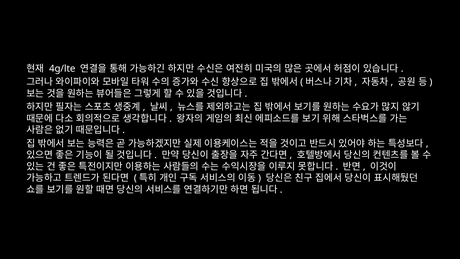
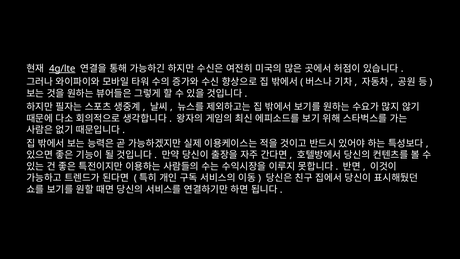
4g/lte underline: none -> present (62, 69)
